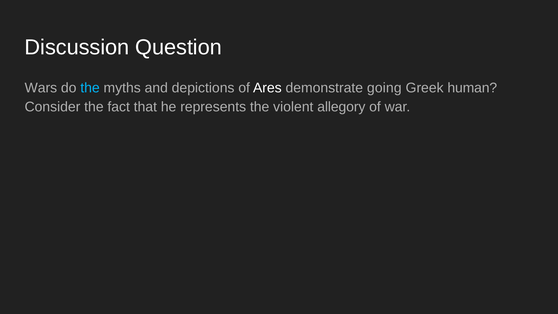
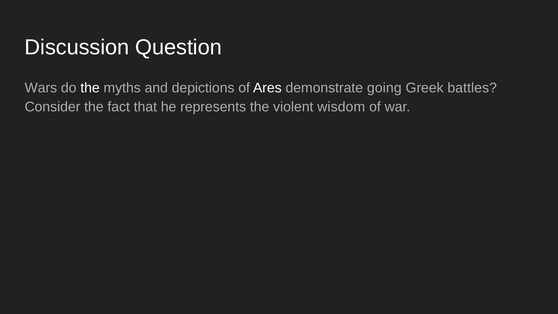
the colour: light blue -> white (90, 88)
human: human -> battles (472, 88)
allegory: allegory -> wisdom (341, 107)
